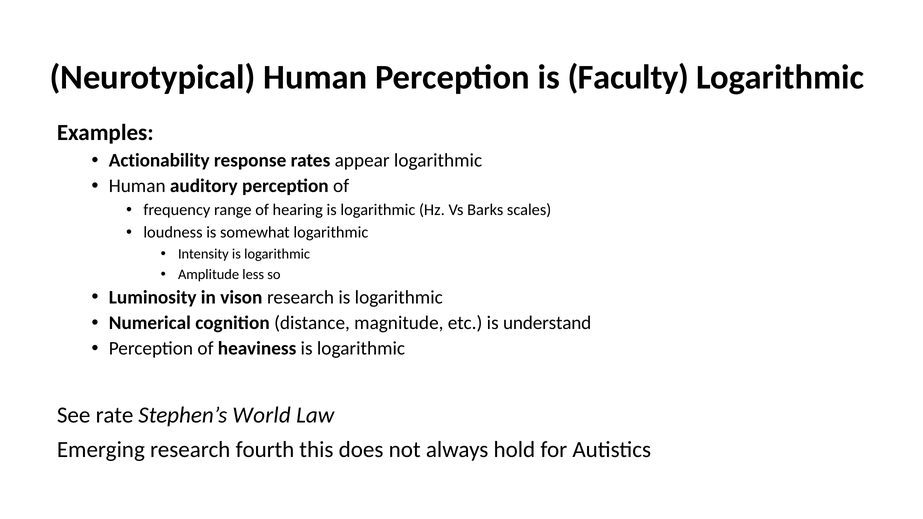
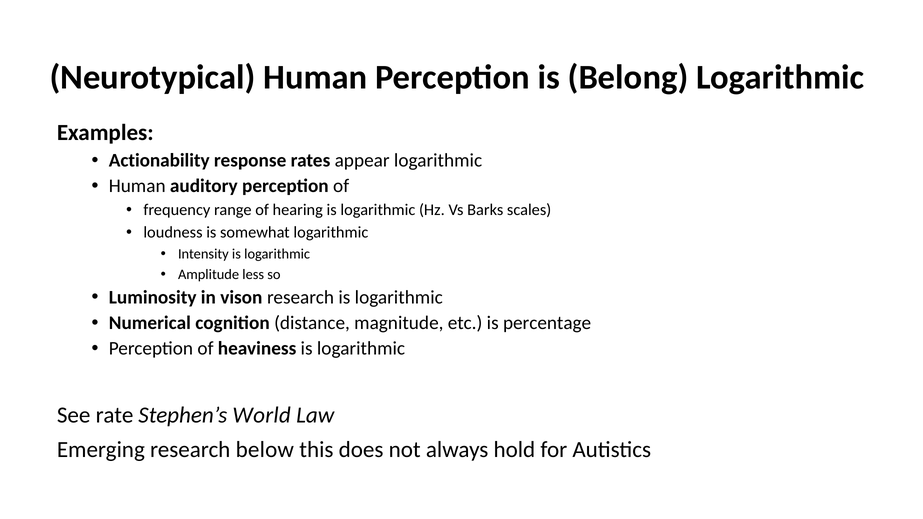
Faculty: Faculty -> Belong (628, 78)
understand: understand -> percentage (547, 323)
fourth: fourth -> below (265, 450)
